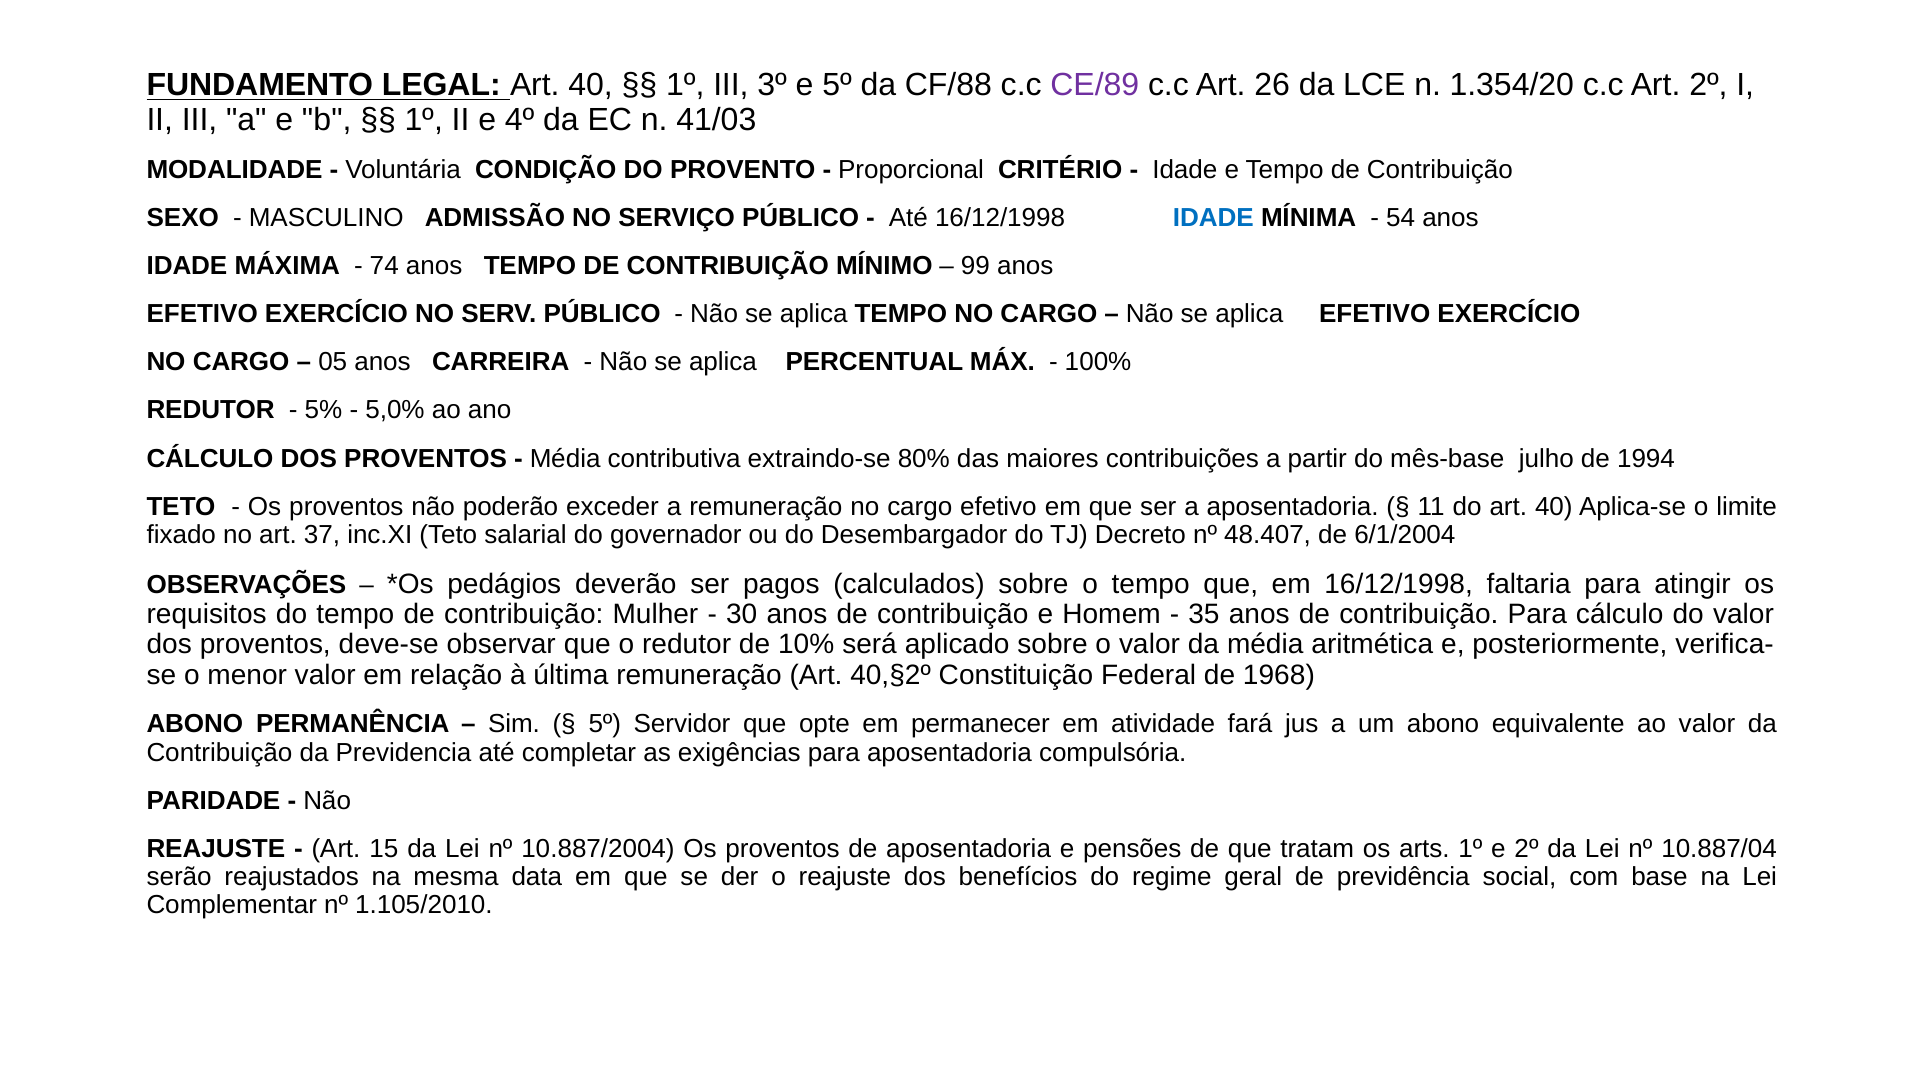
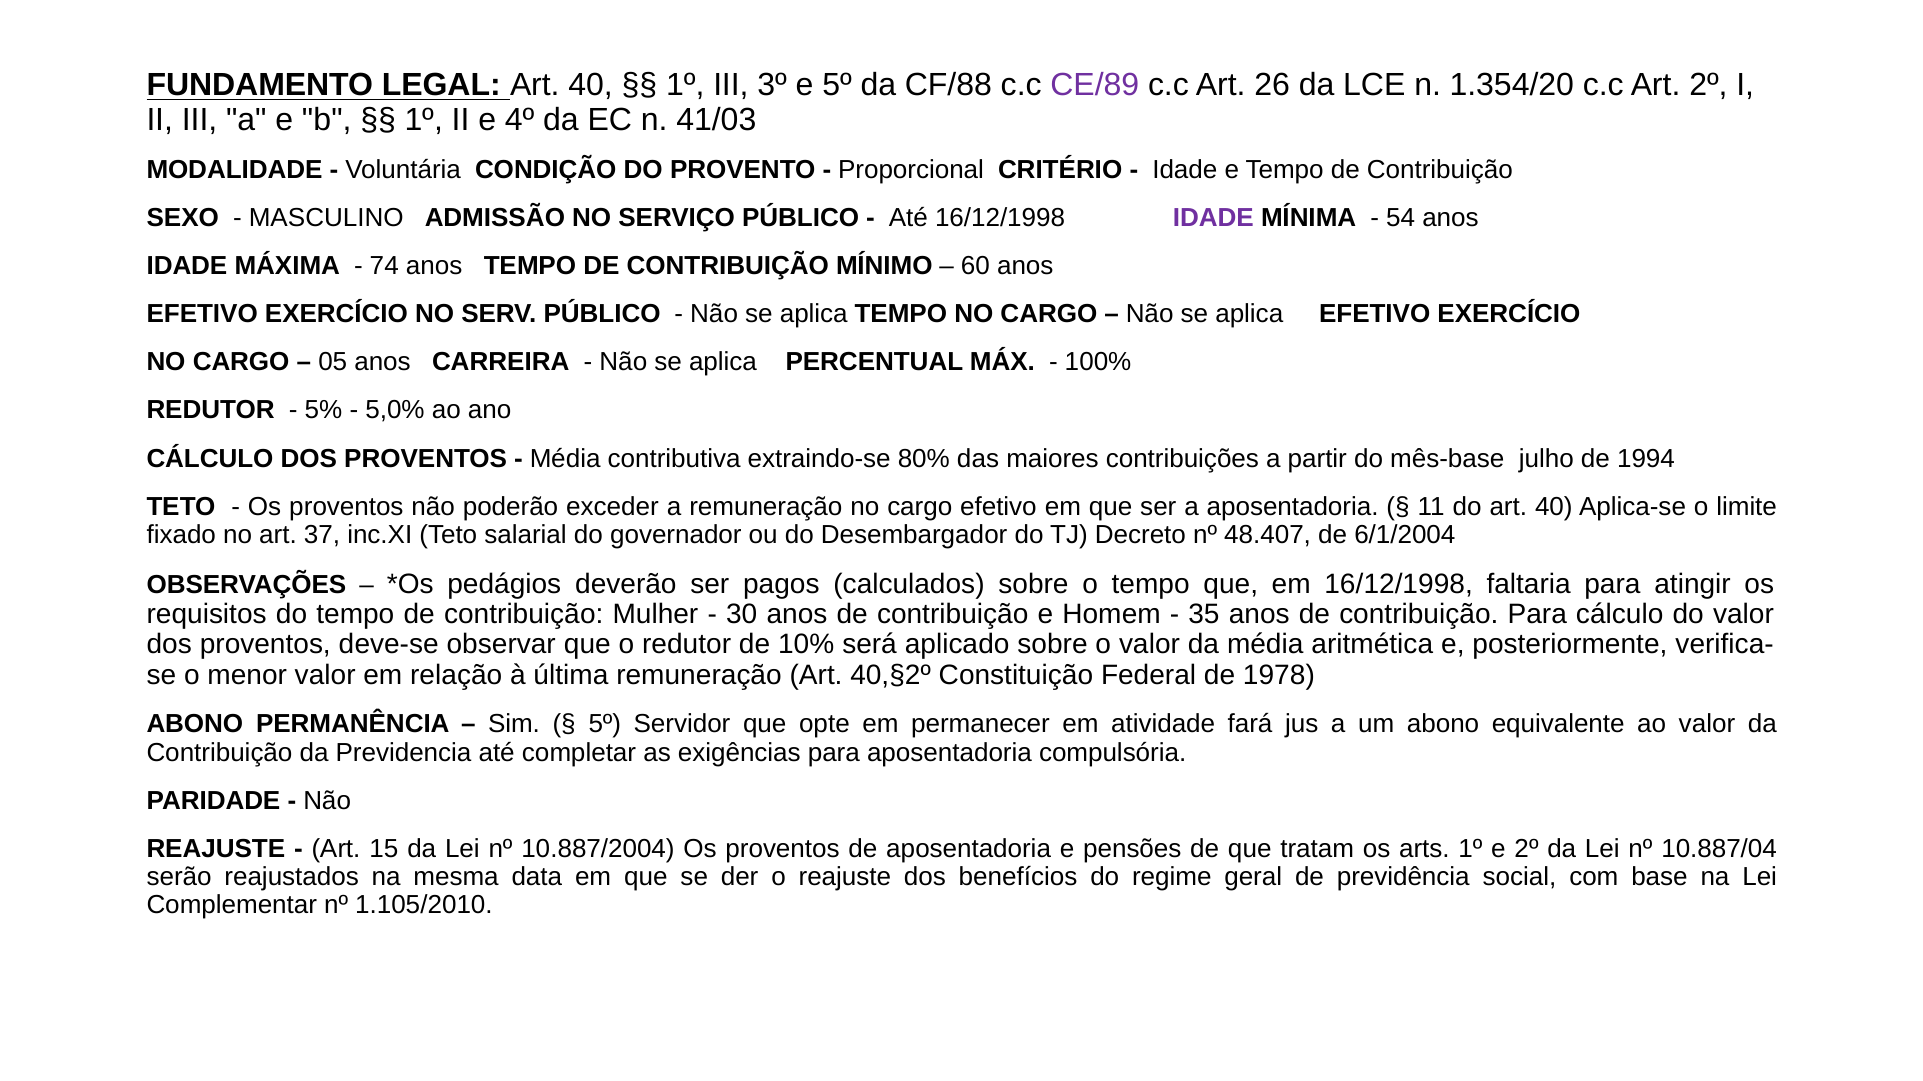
IDADE colour: blue -> purple (1213, 218)
99: 99 -> 60 (975, 266)
1968: 1968 -> 1978 (1279, 675)
